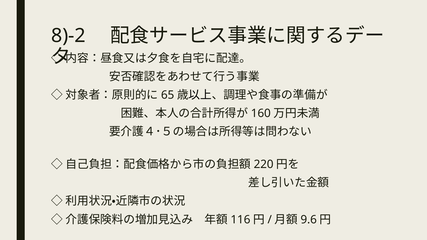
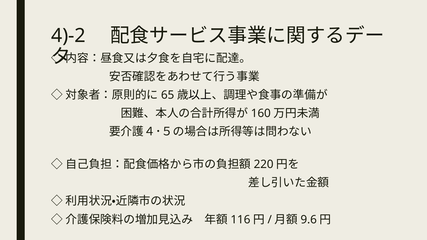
8)‐2: 8)‐2 -> 4)‐2 (69, 36)
